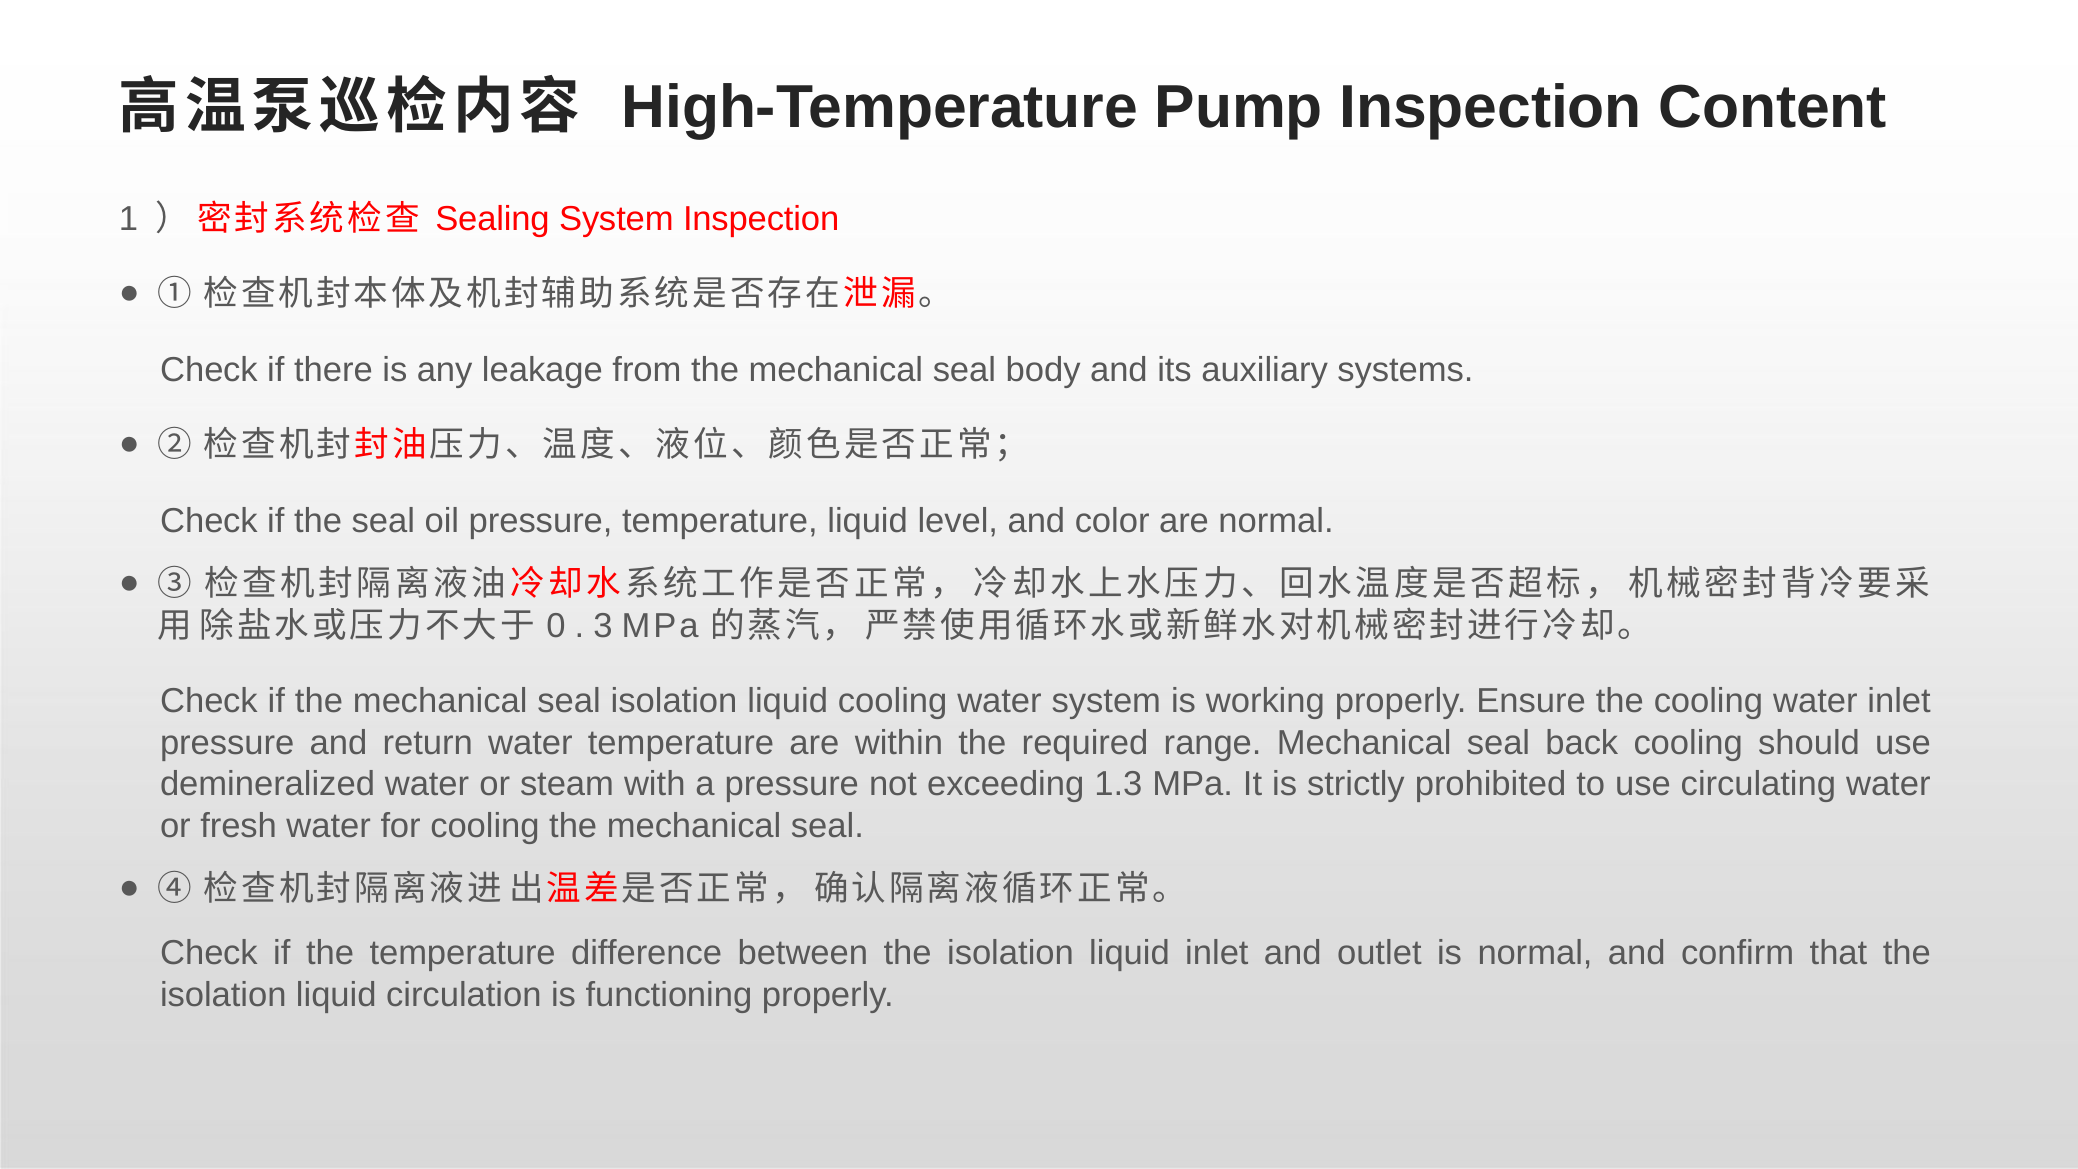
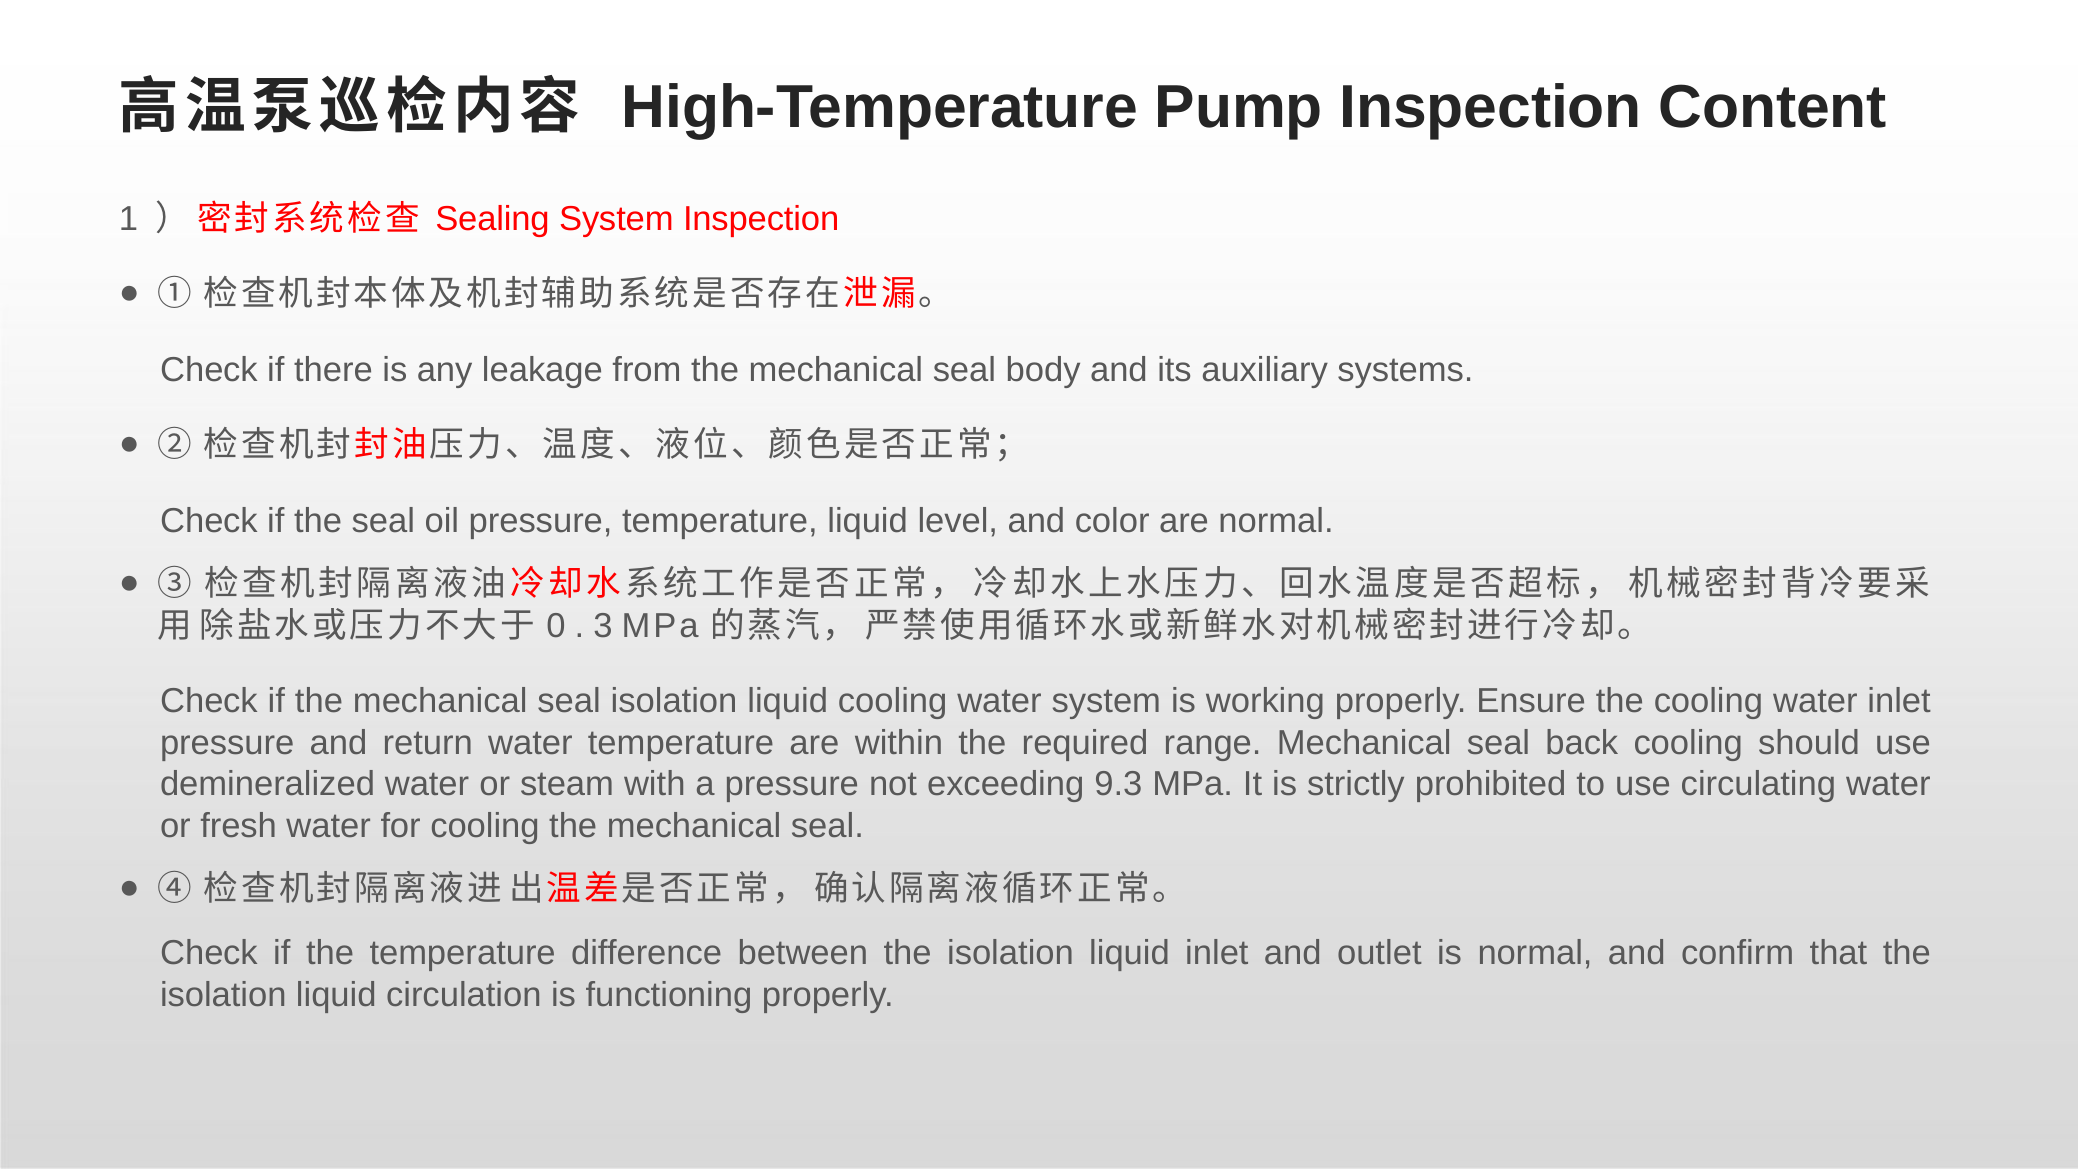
1.3: 1.3 -> 9.3 (1118, 784)
